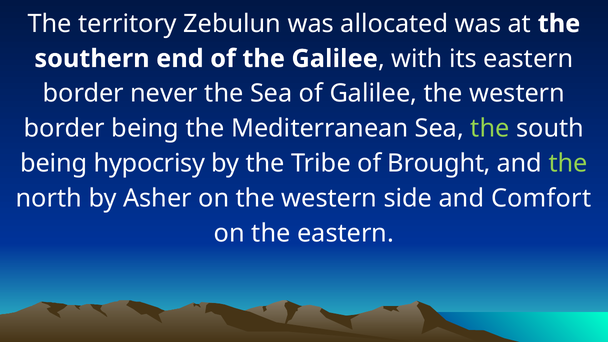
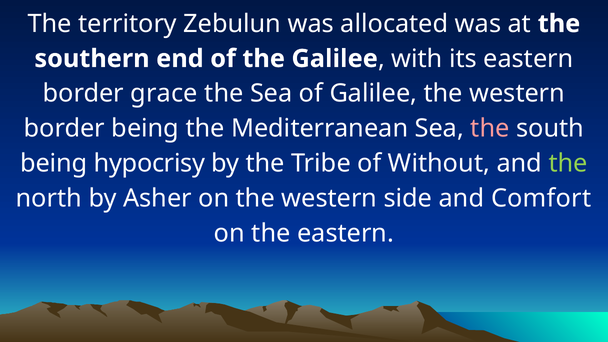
never: never -> grace (164, 94)
the colour: light green -> pink (490, 129)
Brought: Brought -> Without (439, 163)
